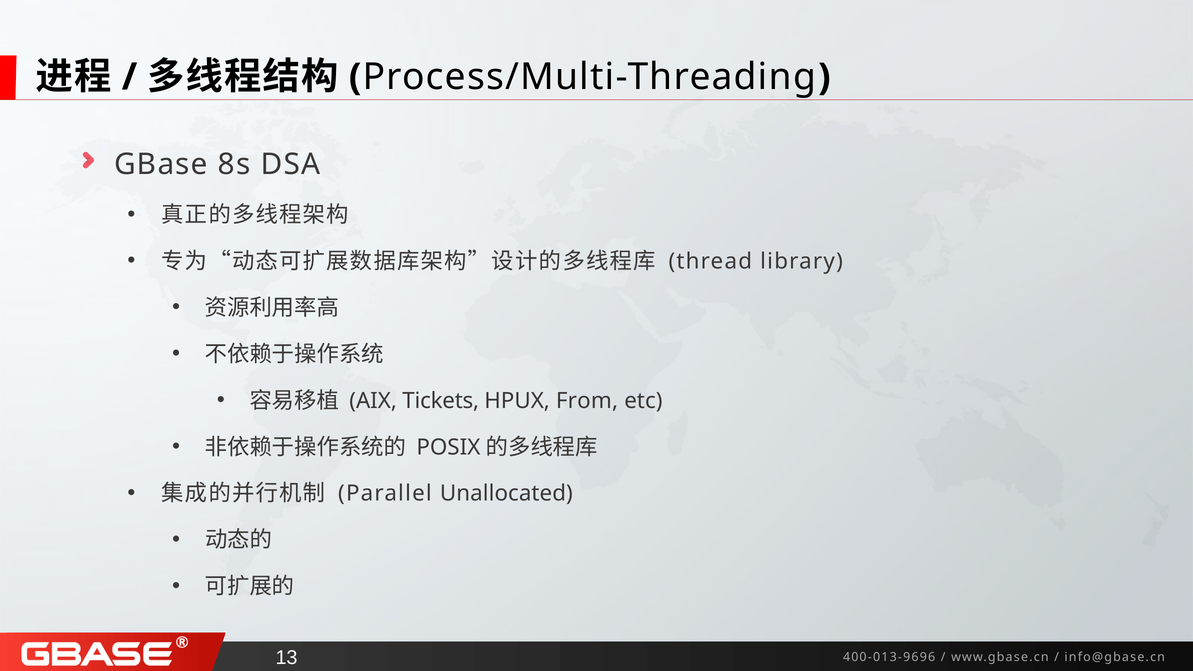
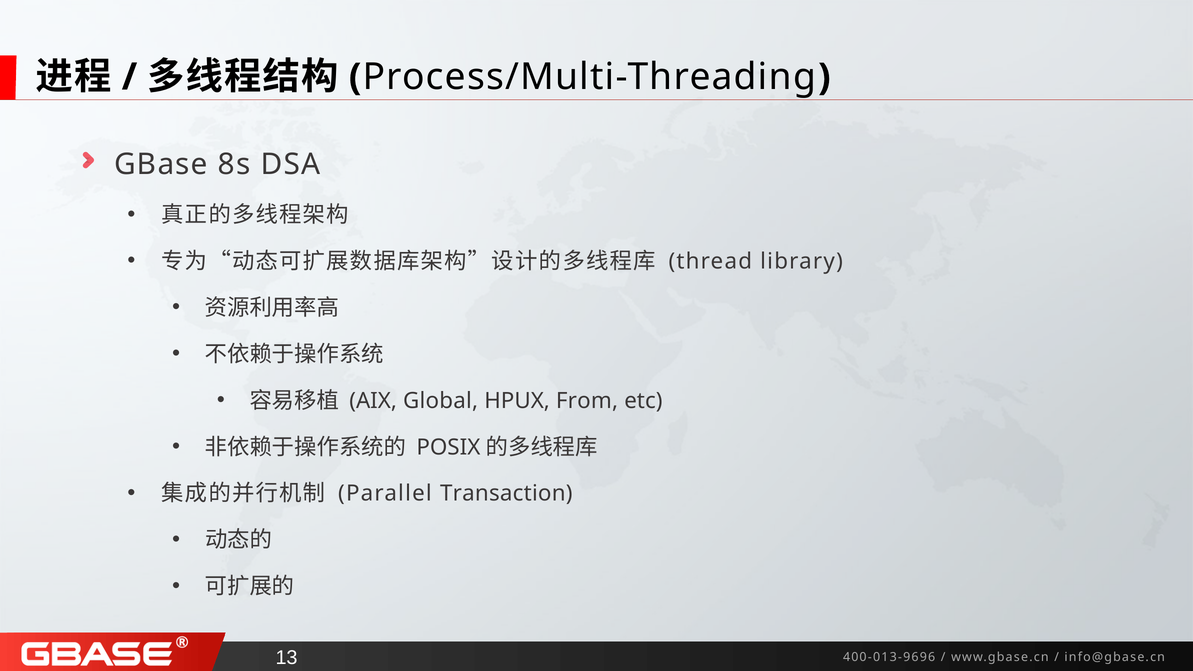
Tickets: Tickets -> Global (441, 401)
Unallocated: Unallocated -> Transaction (506, 494)
